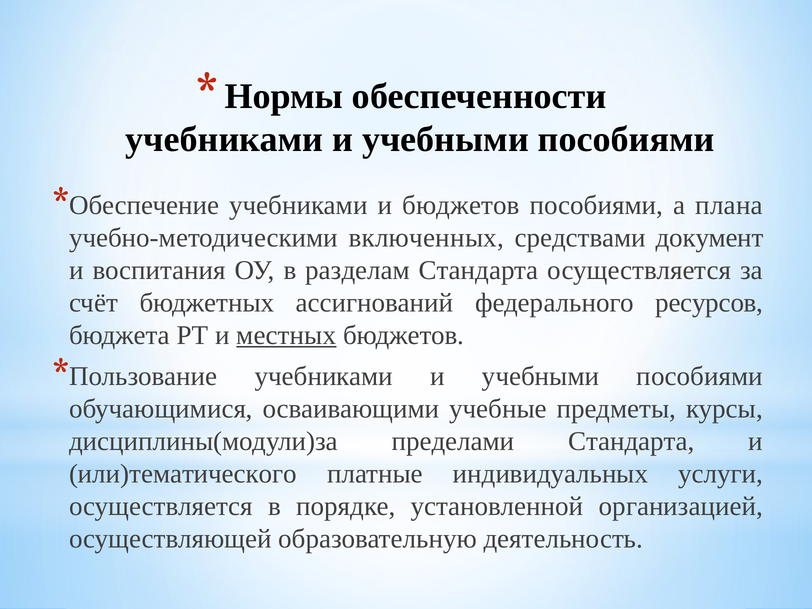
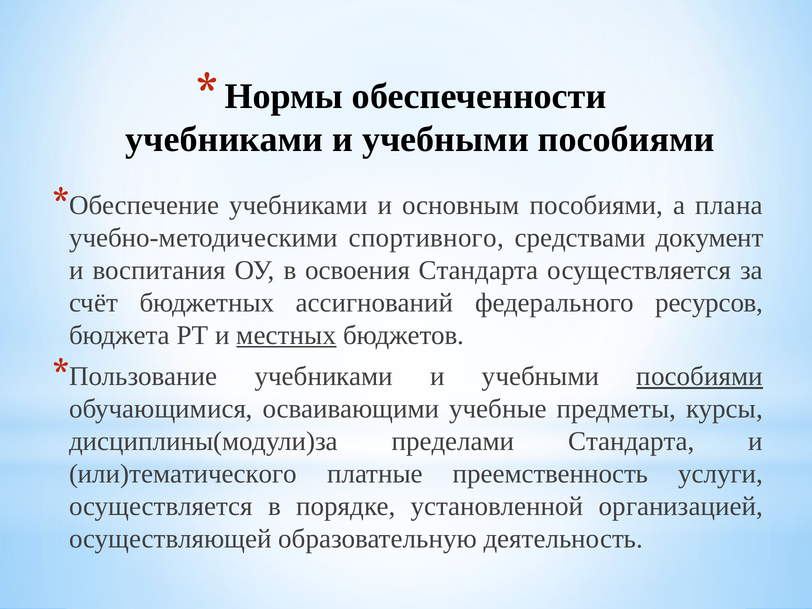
и бюджетов: бюджетов -> основным (461, 205)
включенных: включенных -> спортивного (426, 238)
разделам: разделам -> освоения (358, 270)
пособиями underline: none -> present (700, 376)
индивидуальных: индивидуальных -> преемственность (551, 474)
